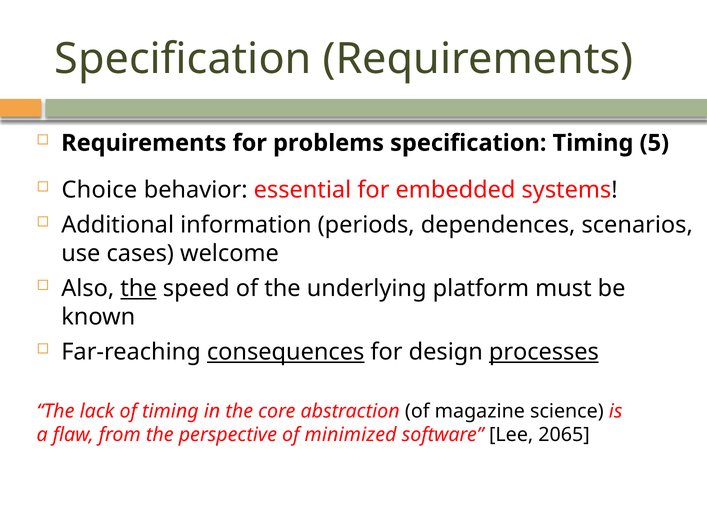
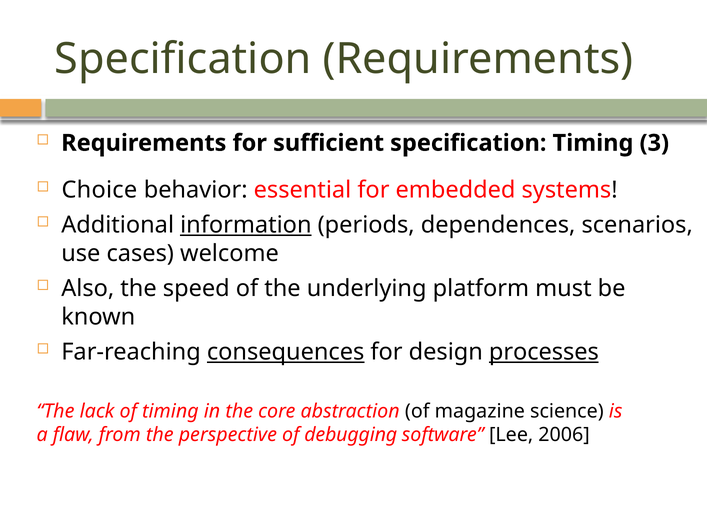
problems: problems -> sufficient (329, 143)
5: 5 -> 3 (654, 143)
information underline: none -> present (246, 225)
the underline: present -> none (139, 289)
minimized: minimized -> debugging (351, 435)
2065: 2065 -> 2006 (564, 435)
